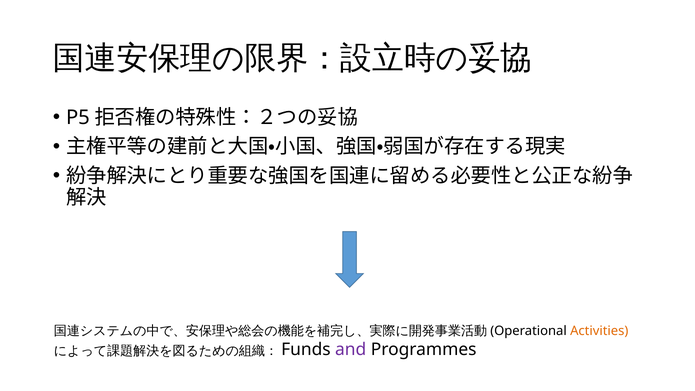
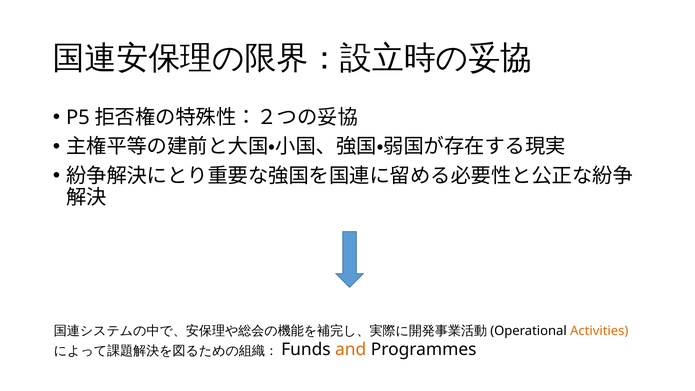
and colour: purple -> orange (351, 349)
